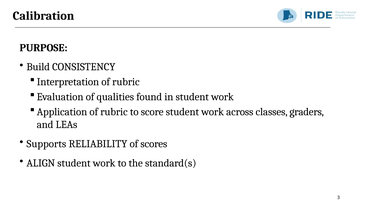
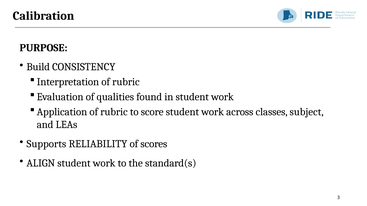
graders: graders -> subject (307, 112)
